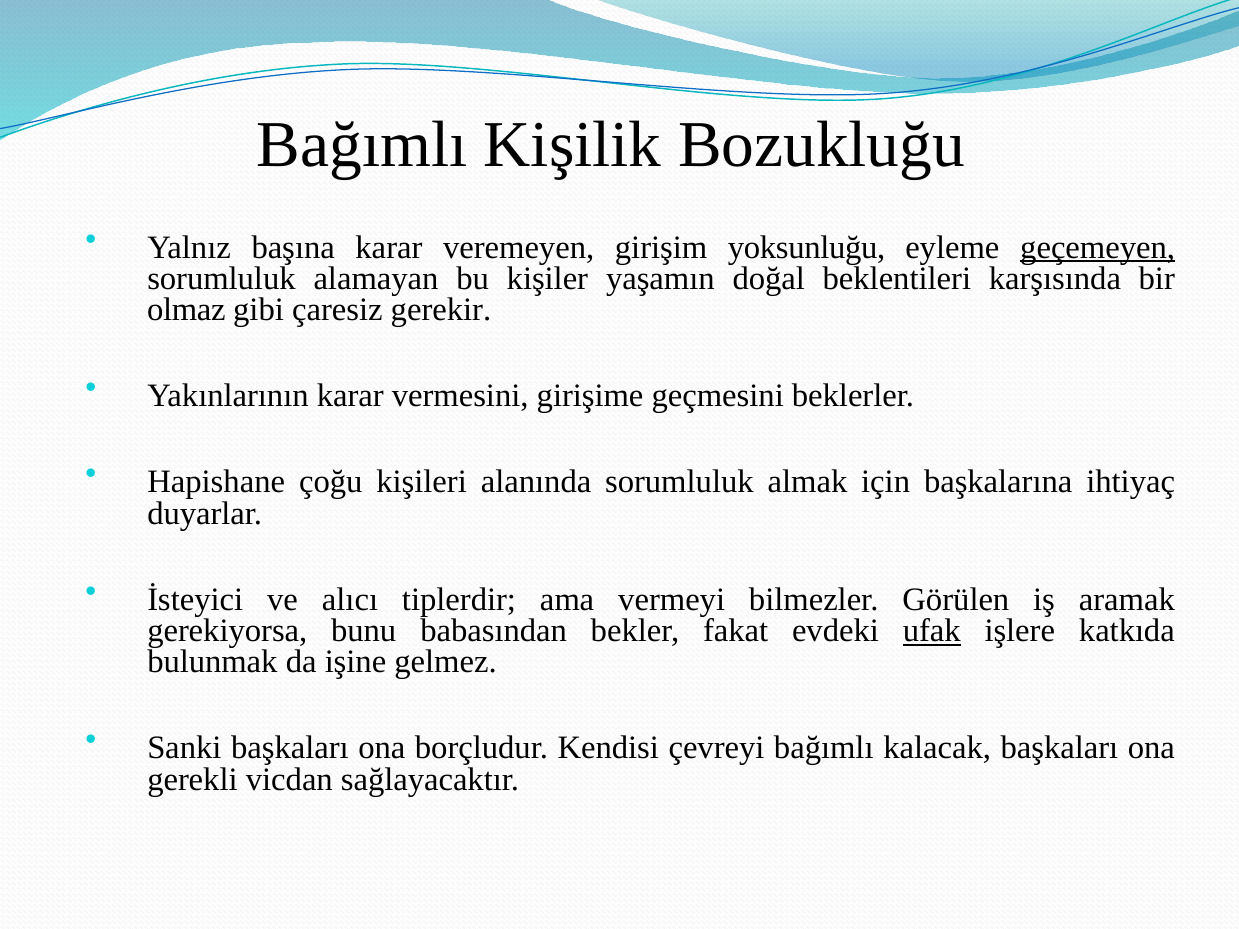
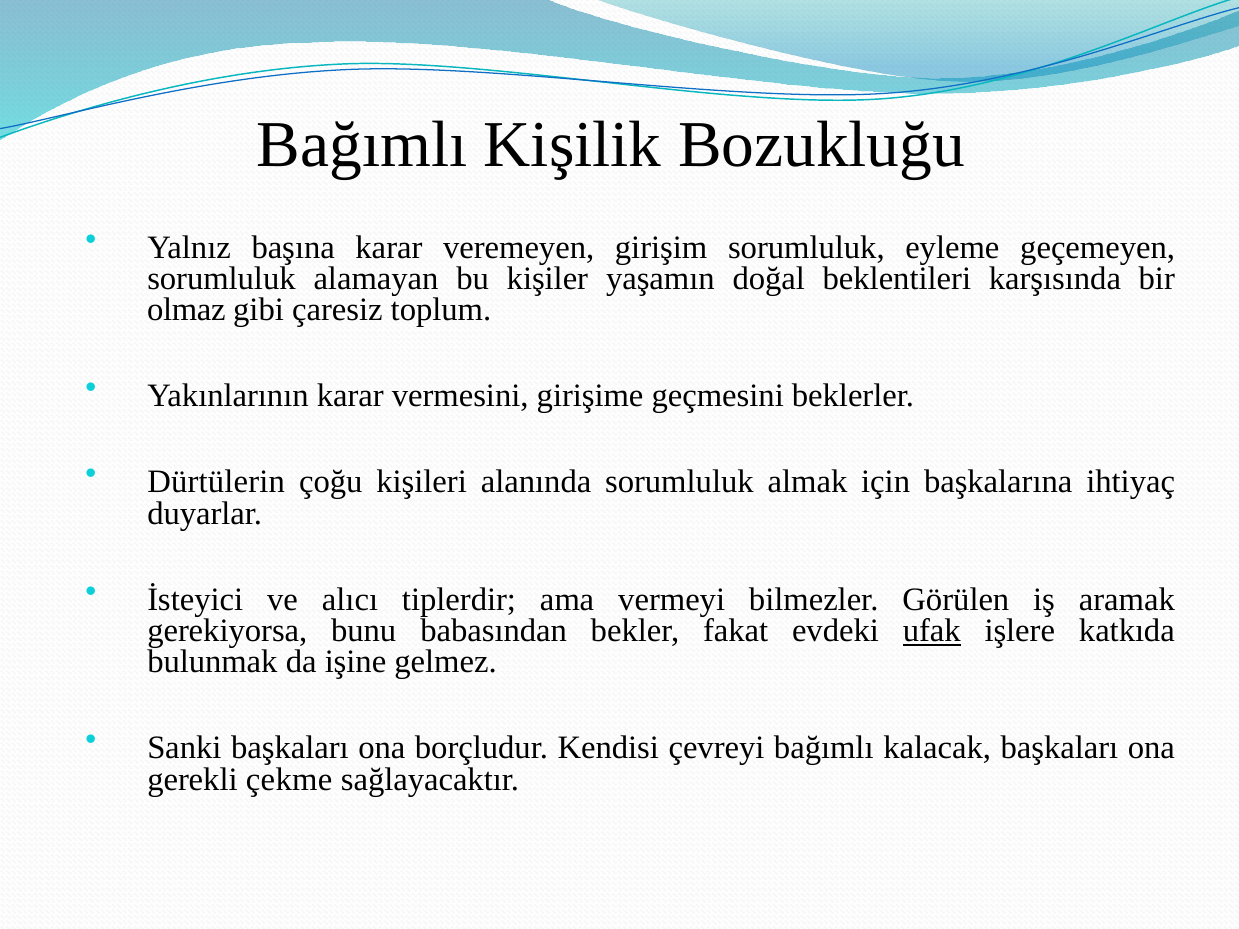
girişim yoksunluğu: yoksunluğu -> sorumluluk (806, 247)
geçemeyen underline: present -> none (1098, 247)
gerekir: gerekir -> toplum (441, 310)
Hapishane: Hapishane -> Dürtülerin (216, 482)
vicdan: vicdan -> çekme (289, 780)
